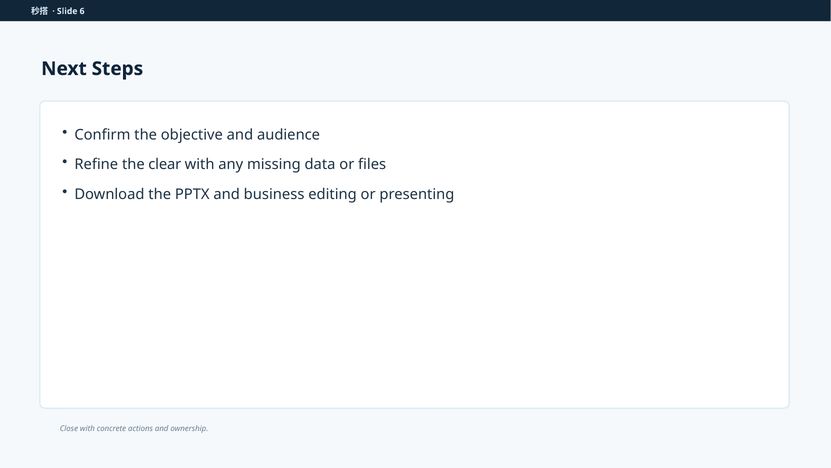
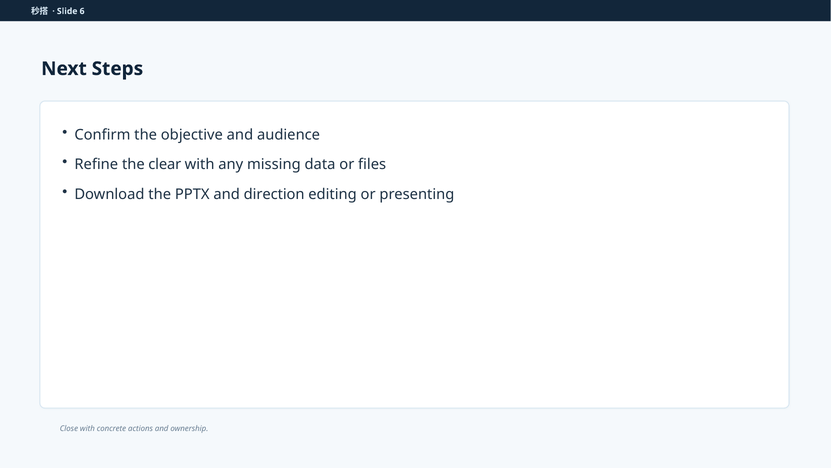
business: business -> direction (274, 194)
